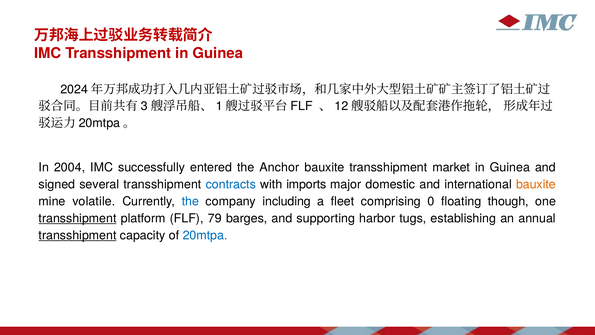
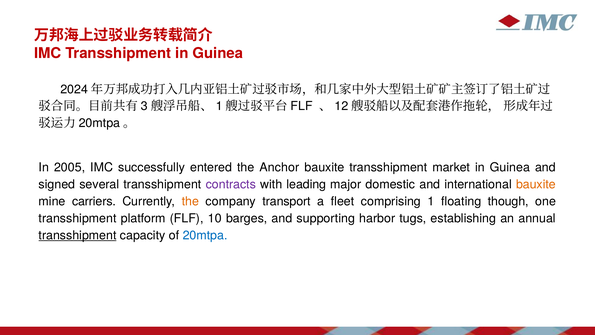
2004: 2004 -> 2005 (70, 167)
contracts colour: blue -> purple (231, 184)
imports: imports -> leading (306, 184)
volatile: volatile -> carriers (94, 201)
the colour: blue -> orange (190, 201)
including: including -> transport (287, 201)
0: 0 -> 1 (431, 201)
transshipment underline: present -> none (78, 218)
79: 79 -> 10 (215, 218)
